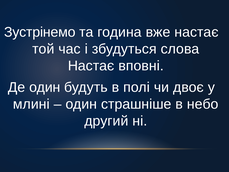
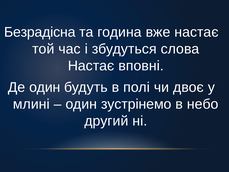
Зустрінемо: Зустрінемо -> Безрадісна (40, 32)
страшніше: страшніше -> зустрінемо (136, 104)
